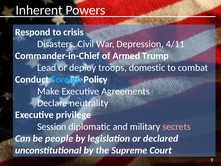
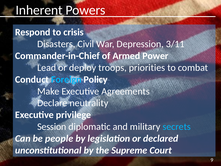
4/11: 4/11 -> 3/11 (175, 44)
Trump: Trump -> Power (155, 56)
domestic: domestic -> priorities (147, 68)
secrets colour: pink -> light blue (177, 126)
